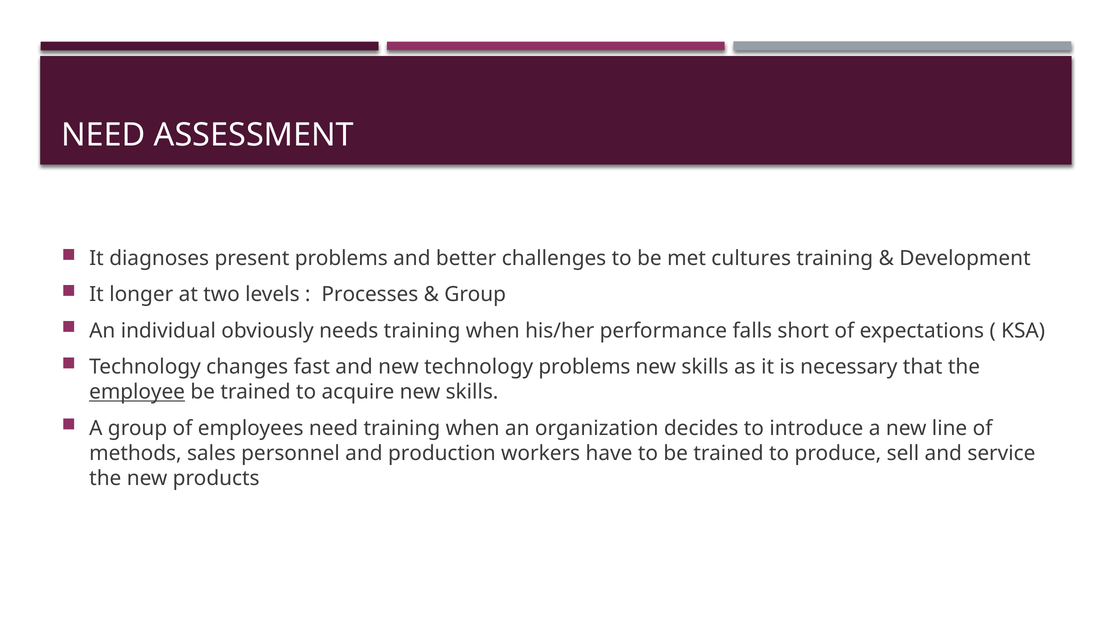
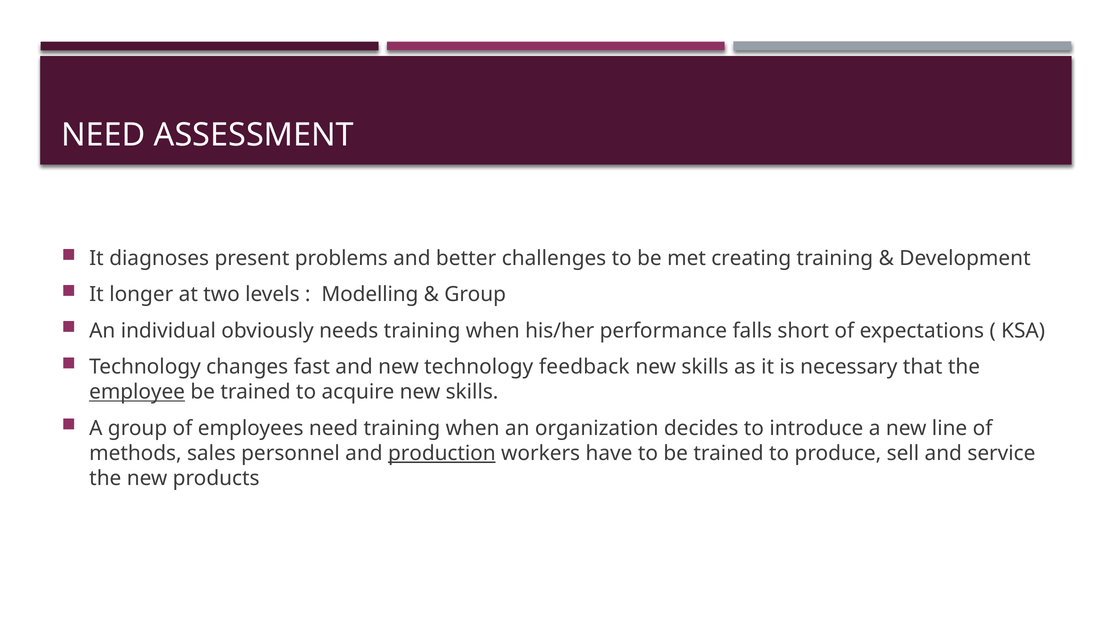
cultures: cultures -> creating (751, 258)
Processes: Processes -> Modelling (370, 294)
technology problems: problems -> feedback (584, 367)
production underline: none -> present (442, 453)
